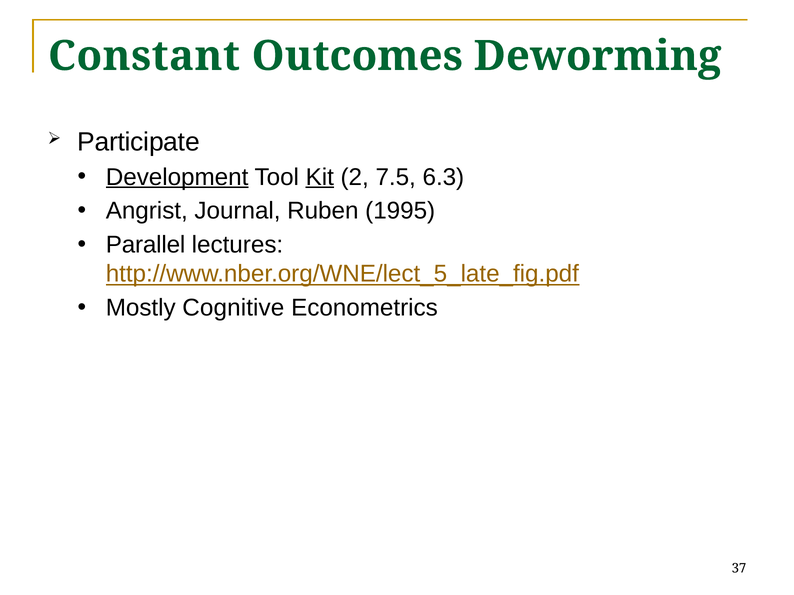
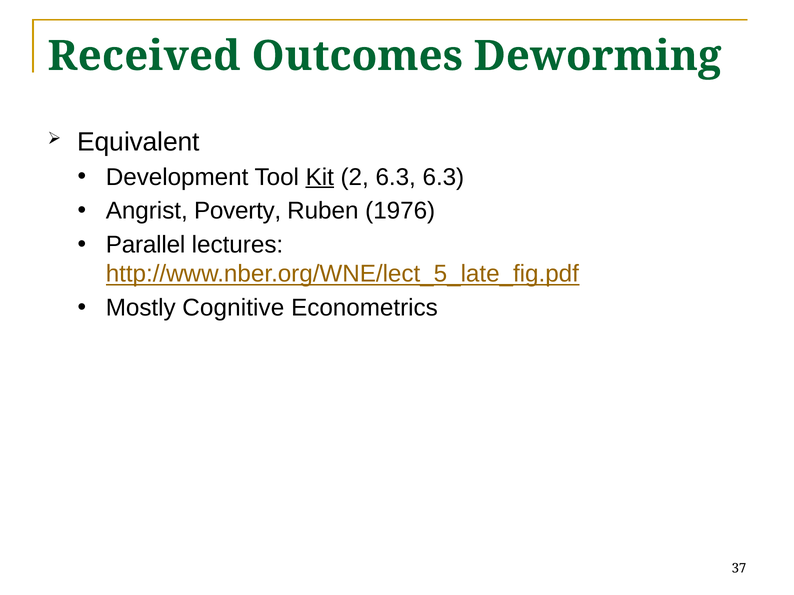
Constant: Constant -> Received (144, 56)
Participate: Participate -> Equivalent (139, 142)
Development underline: present -> none (177, 177)
2 7.5: 7.5 -> 6.3 (396, 177)
Journal: Journal -> Poverty (238, 211)
1995: 1995 -> 1976 (400, 211)
